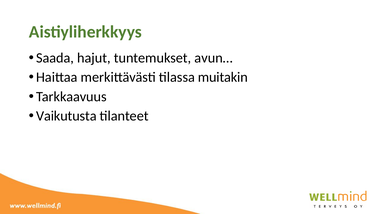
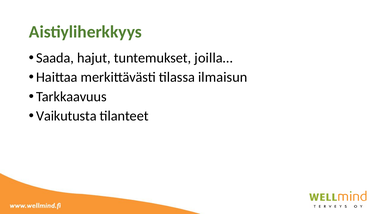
avun…: avun… -> joilla… (214, 58)
muitakin: muitakin -> ilmaisun (223, 77)
